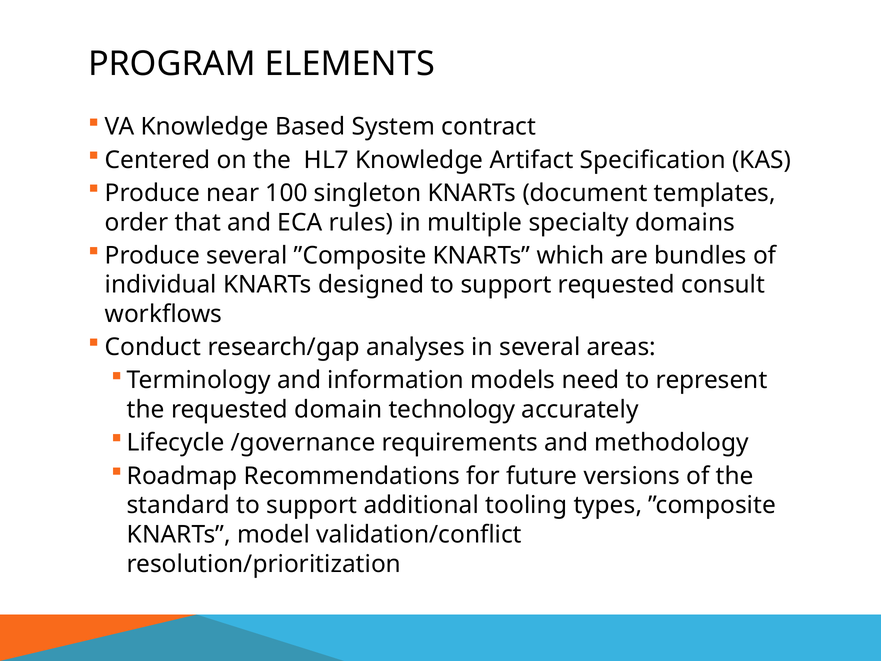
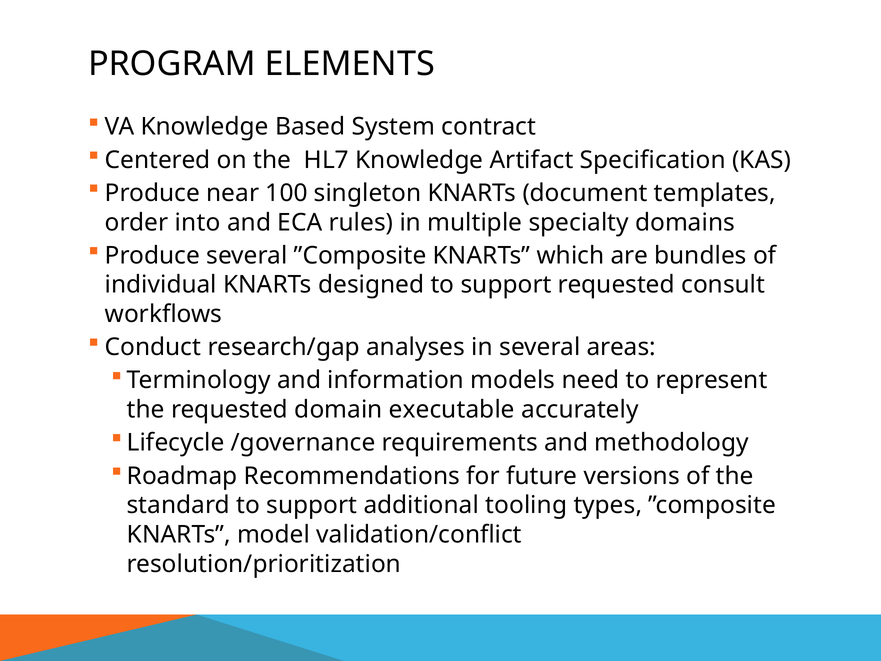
that: that -> into (198, 222)
technology: technology -> executable (452, 410)
